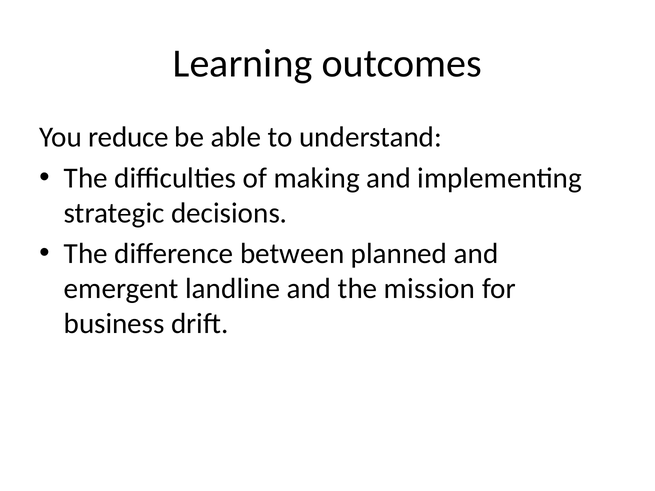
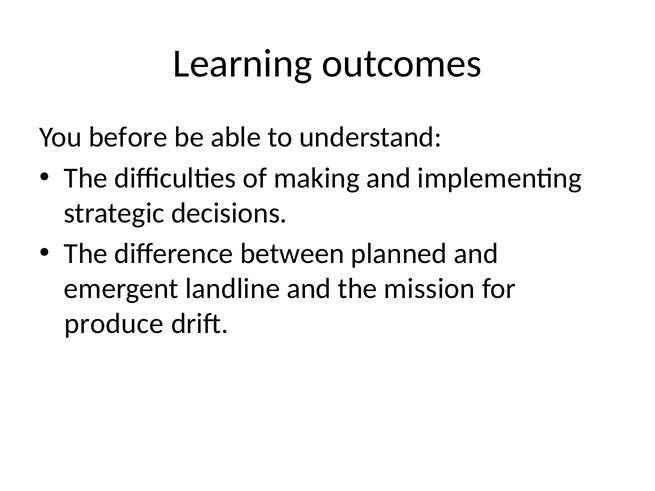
reduce: reduce -> before (128, 137)
business: business -> produce (114, 324)
